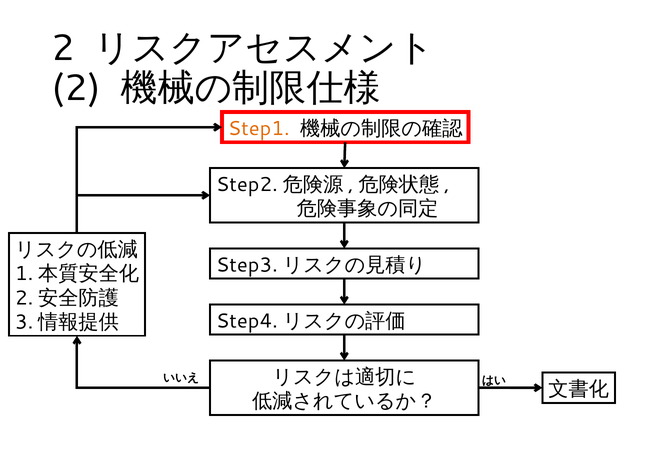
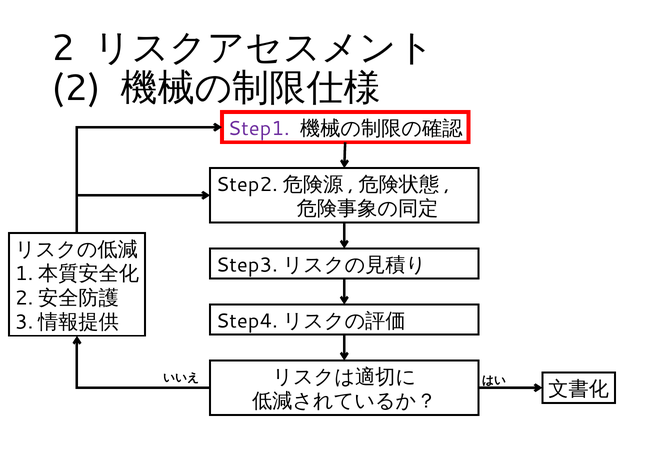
Step1 colour: orange -> purple (259, 129)
